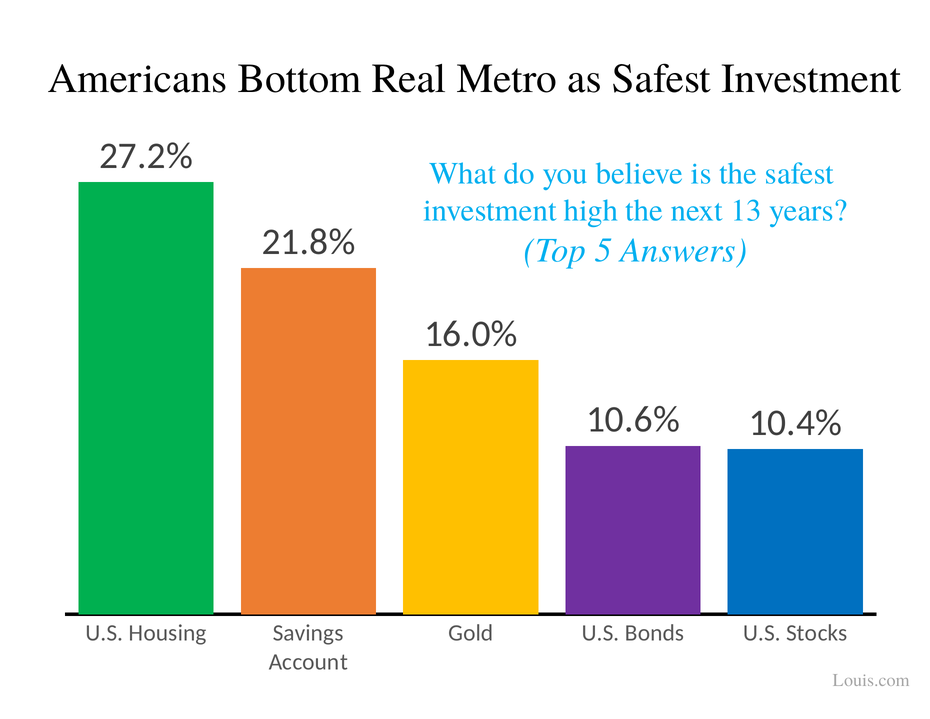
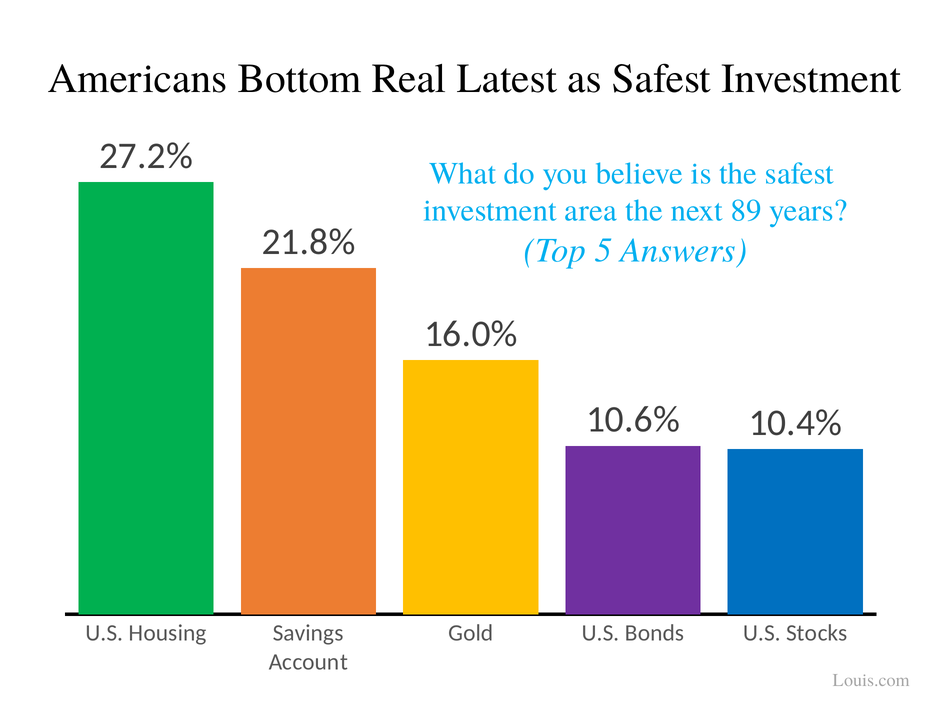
Metro: Metro -> Latest (507, 79)
high: high -> area (591, 211)
13: 13 -> 89 (746, 211)
